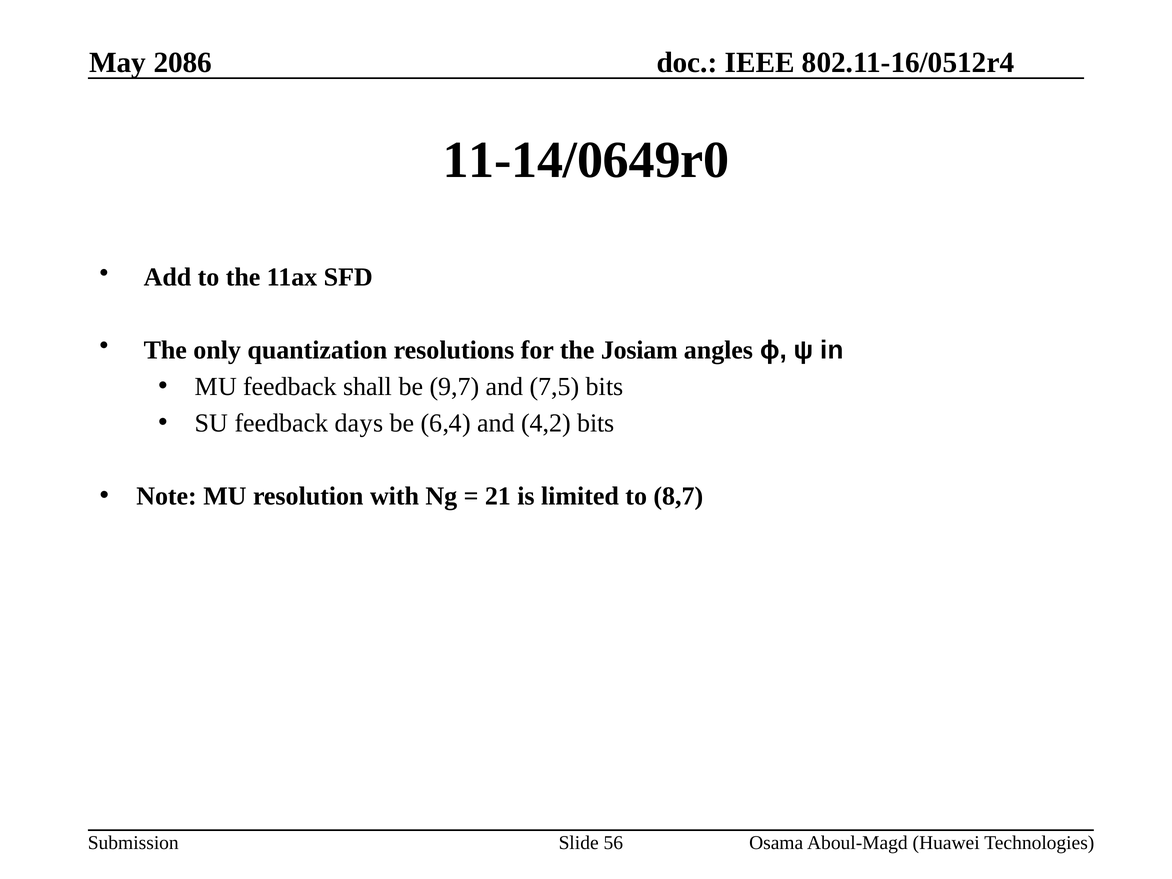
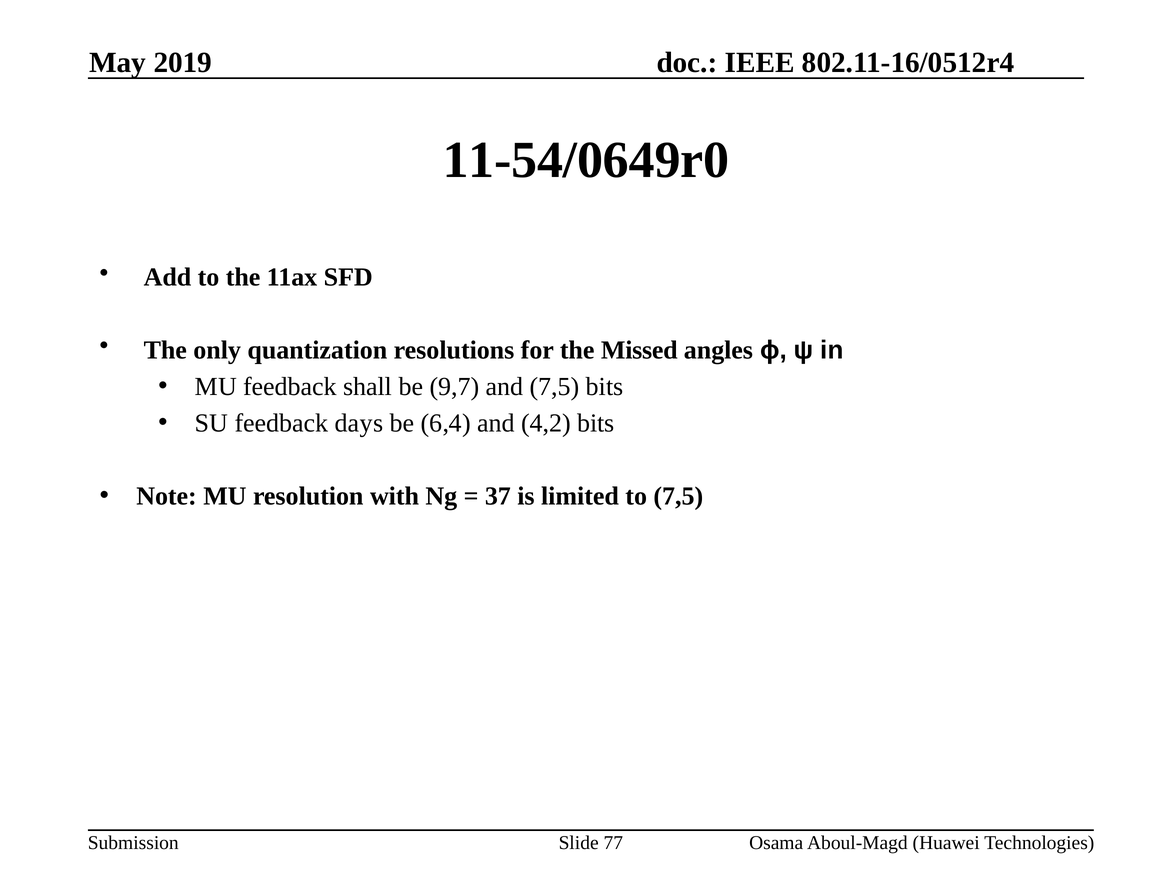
2086: 2086 -> 2019 (183, 63)
11-14/0649r0: 11-14/0649r0 -> 11-54/0649r0 (586, 160)
Josiam: Josiam -> Missed (639, 350)
21: 21 -> 37 (498, 496)
to 8,7: 8,7 -> 7,5 (678, 496)
56: 56 -> 77 (613, 843)
